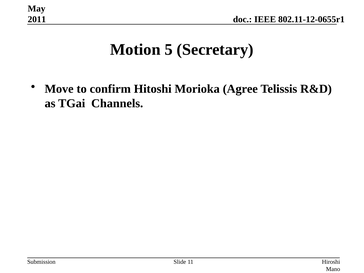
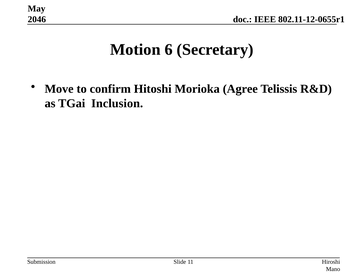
2011: 2011 -> 2046 (37, 19)
5: 5 -> 6 (169, 50)
Channels: Channels -> Inclusion (117, 103)
